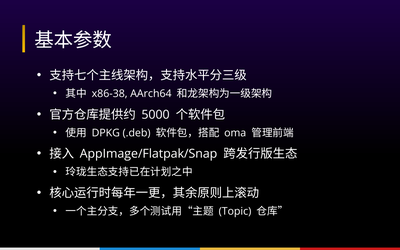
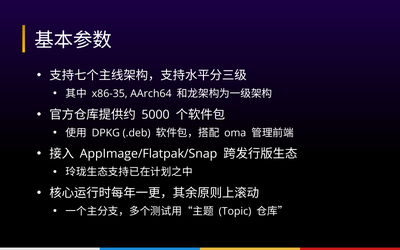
x86-38: x86-38 -> x86-35 (110, 94)
